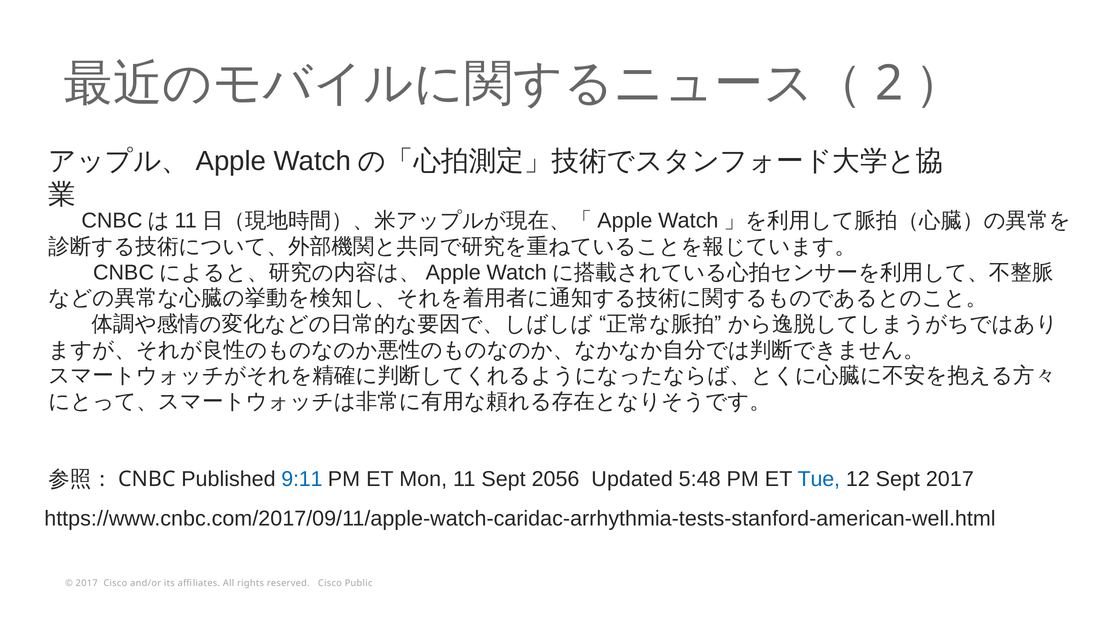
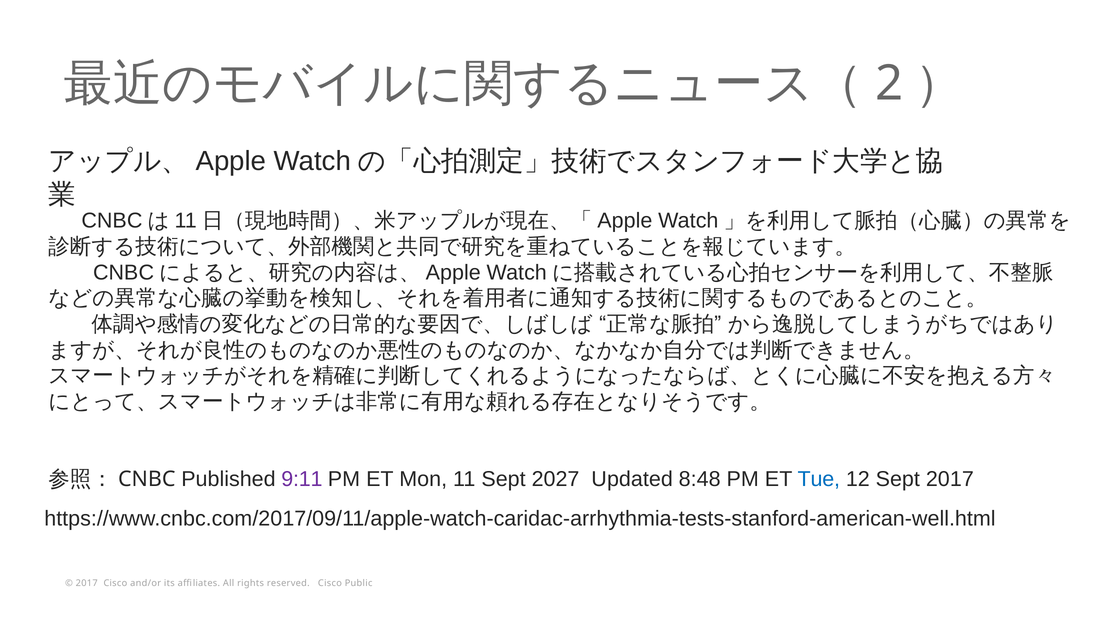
9:11 colour: blue -> purple (302, 479)
2056: 2056 -> 2027 (556, 479)
5:48: 5:48 -> 8:48 (700, 479)
